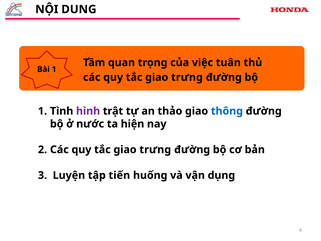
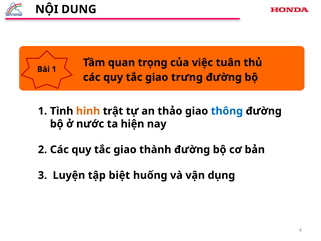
hình colour: purple -> orange (88, 111)
trưng: trưng -> thành (155, 149)
tiến: tiến -> biệt (119, 175)
